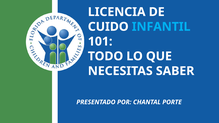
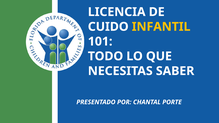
INFANTIL colour: light blue -> yellow (161, 27)
